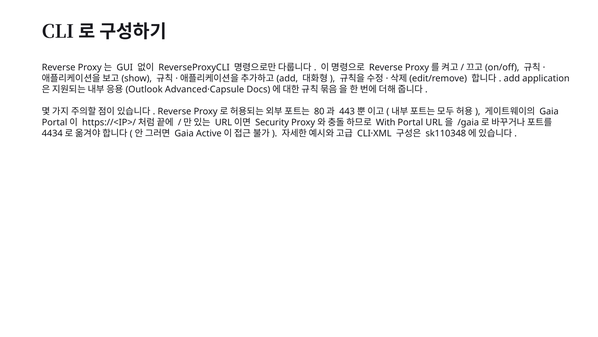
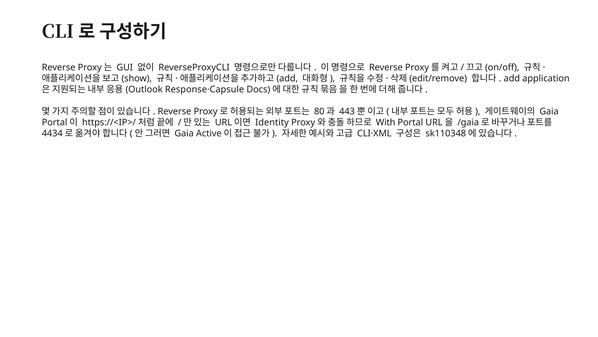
Advanced·Capsule: Advanced·Capsule -> Response·Capsule (205, 89)
Security: Security -> Identity (272, 122)
